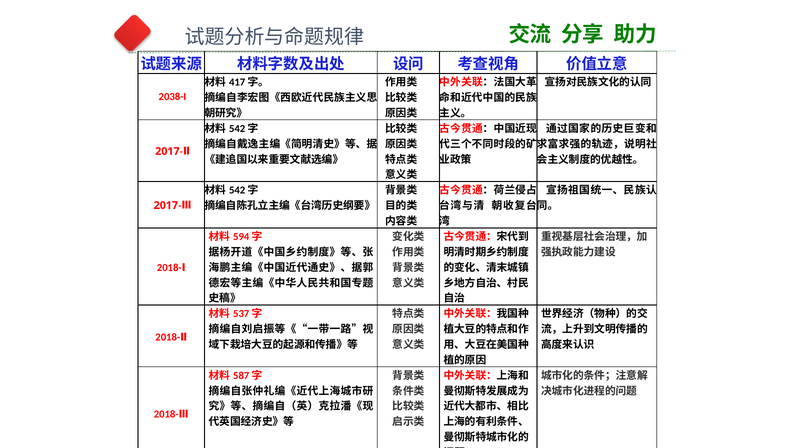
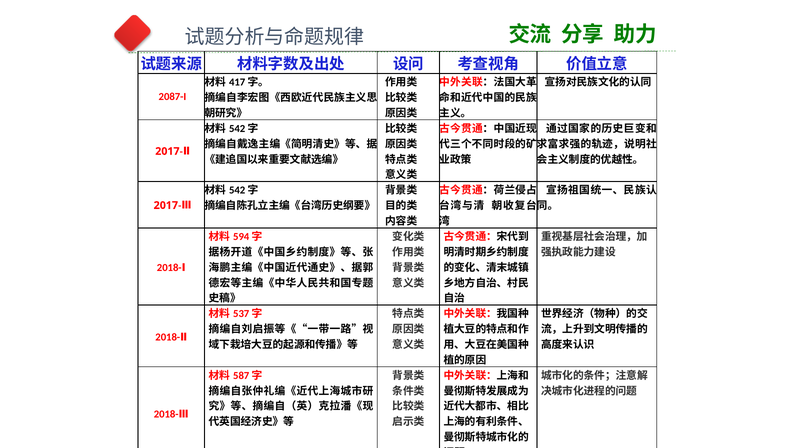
2038-I: 2038-I -> 2087-I (172, 97)
